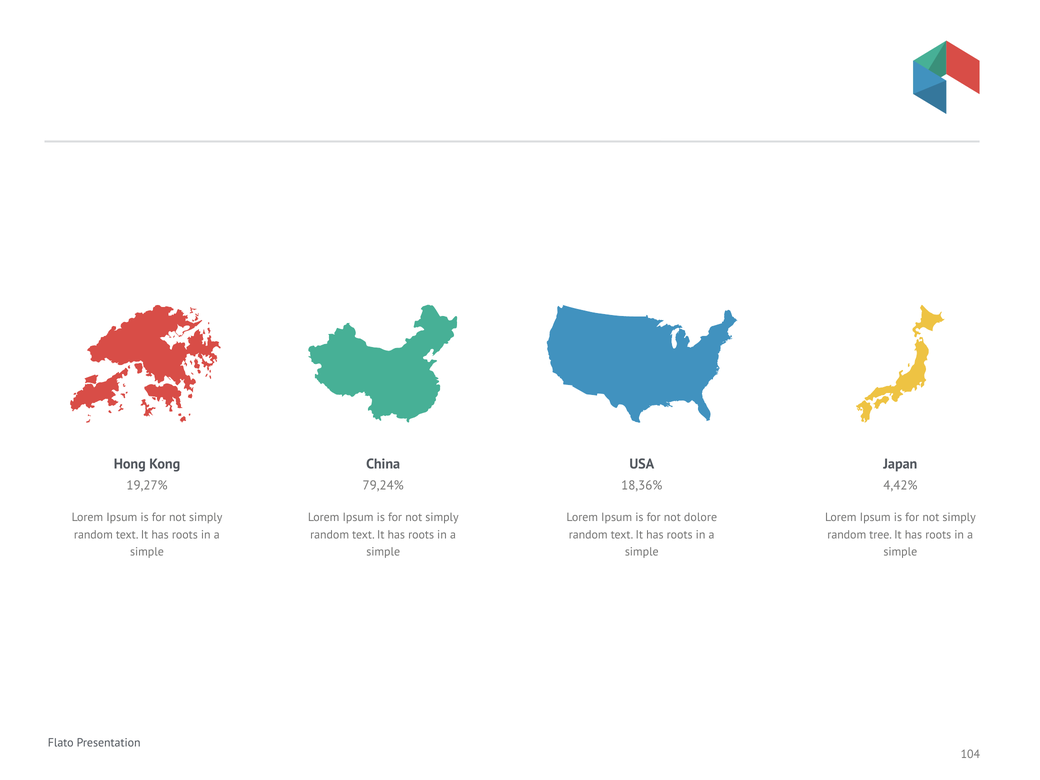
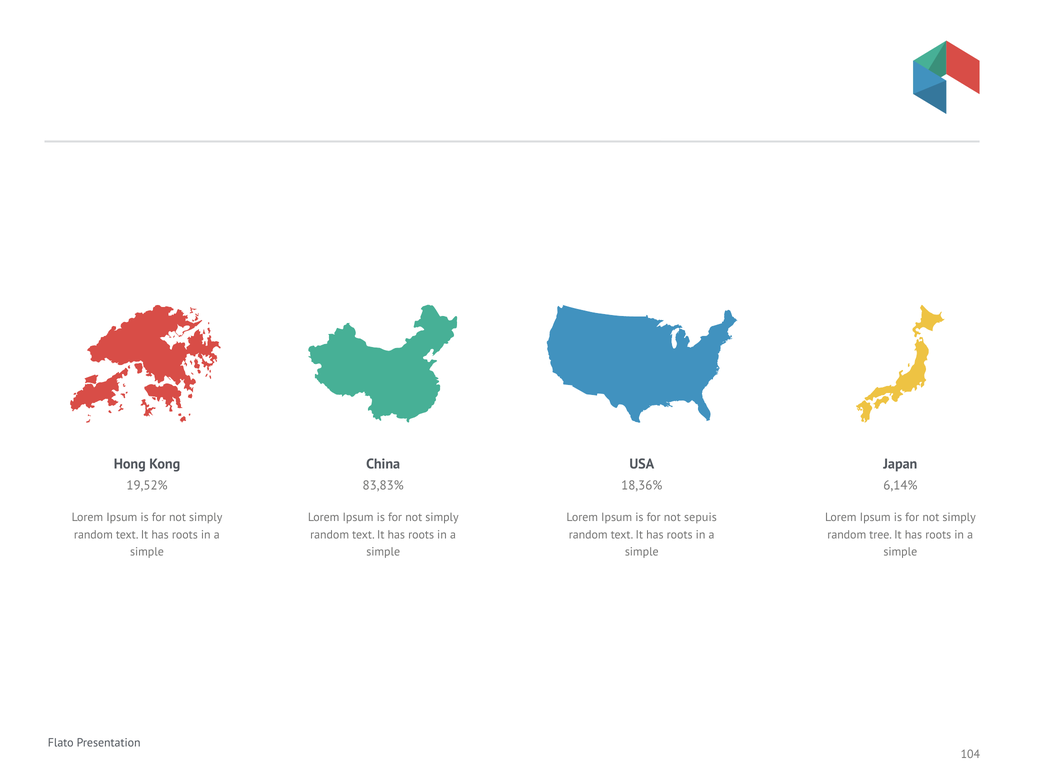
19,27%: 19,27% -> 19,52% (147, 485)
79,24%: 79,24% -> 83,83% (383, 485)
4,42%: 4,42% -> 6,14% (900, 485)
dolore: dolore -> sepuis (700, 518)
